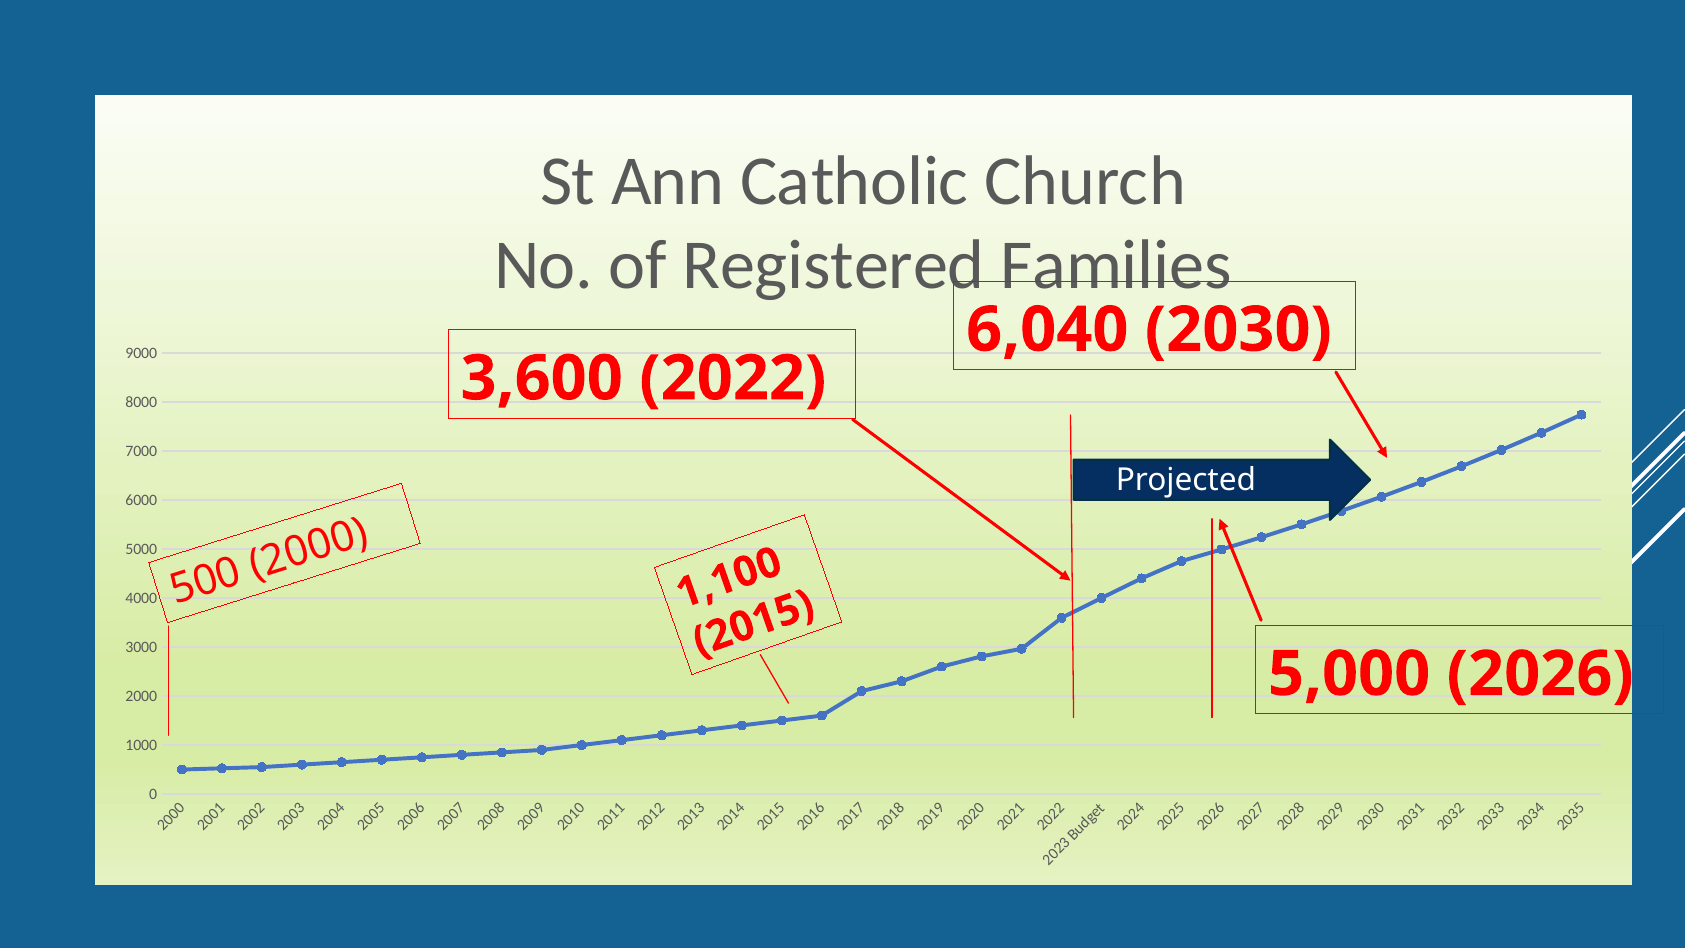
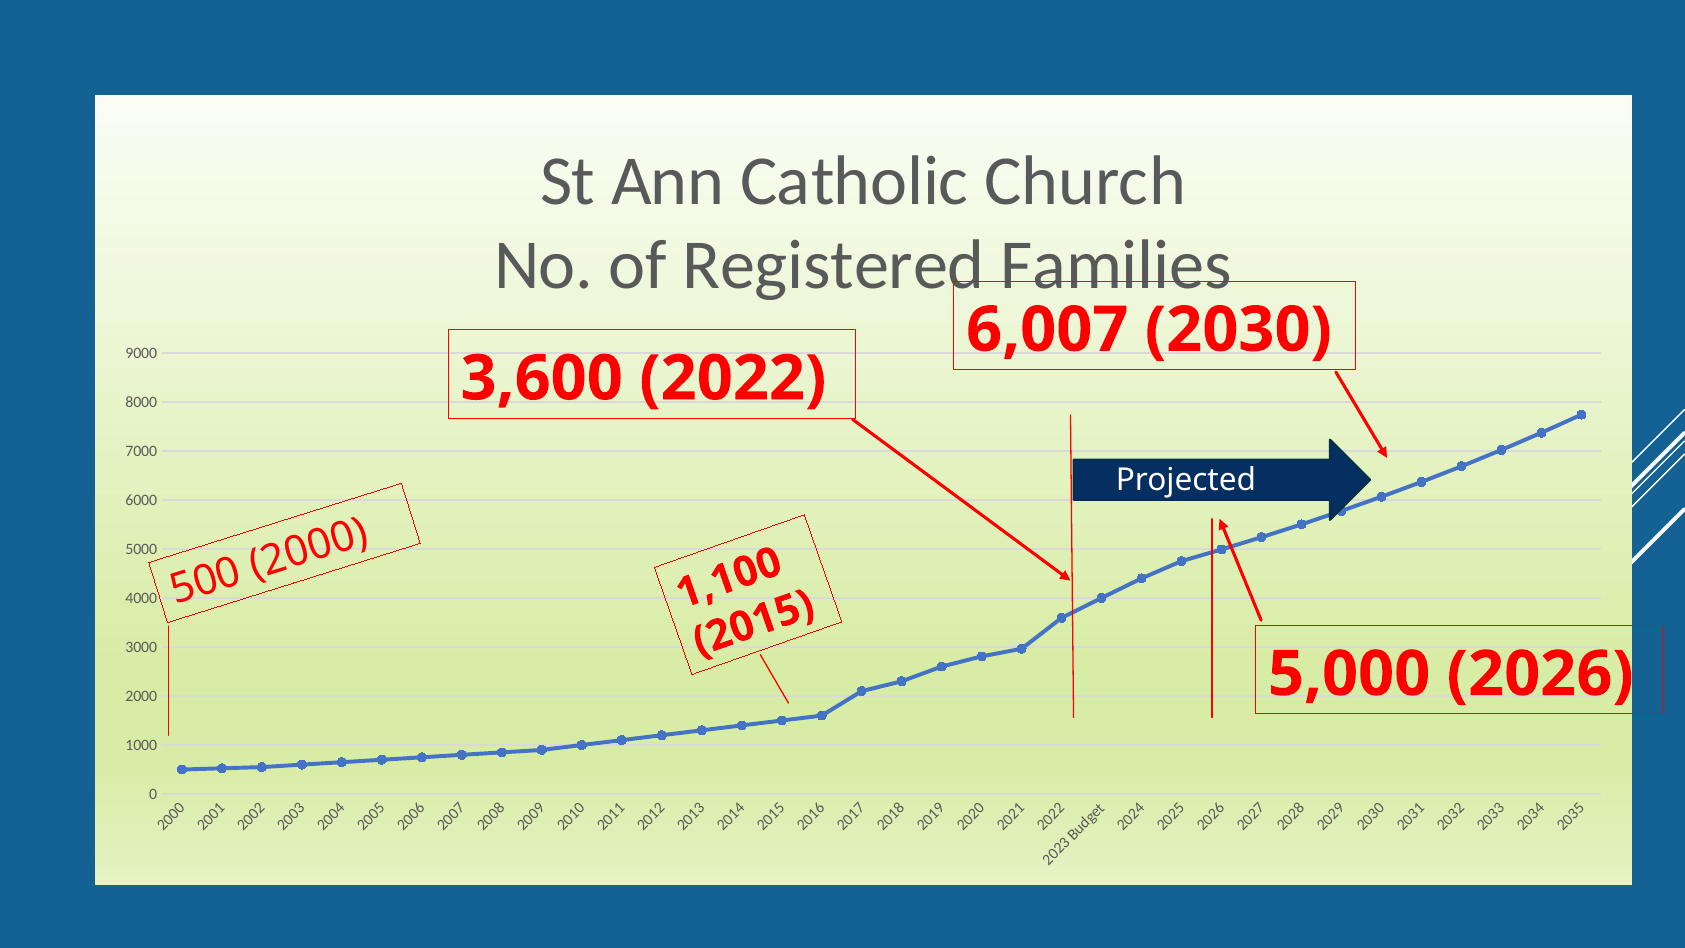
6,040: 6,040 -> 6,007 (1047, 330)
